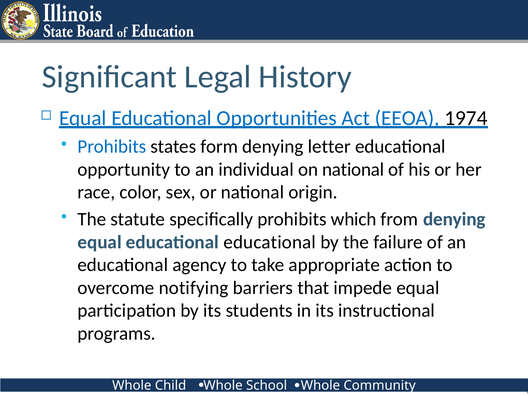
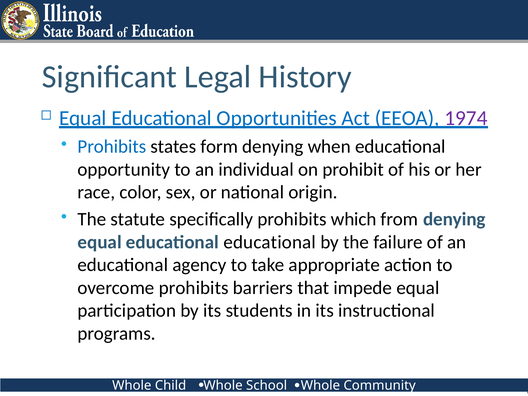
1974 colour: black -> purple (466, 118)
letter: letter -> when (329, 147)
on national: national -> prohibit (353, 169)
overcome notifying: notifying -> prohibits (194, 288)
